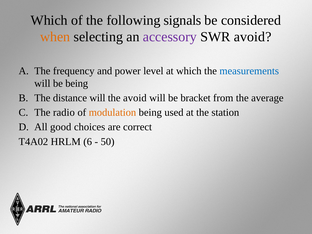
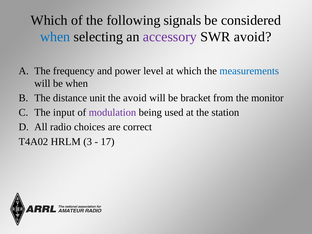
when colour: orange -> blue (55, 37)
be being: being -> when (77, 83)
distance will: will -> unit (97, 98)
average: average -> monitor (267, 98)
radio: radio -> input (64, 112)
modulation colour: orange -> purple (112, 112)
good: good -> radio (61, 127)
6: 6 -> 3 (88, 142)
50: 50 -> 17 (108, 142)
